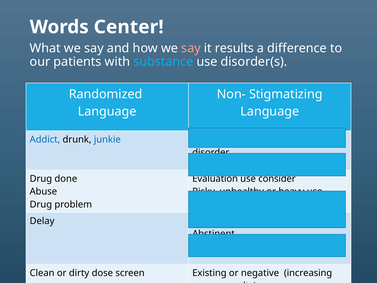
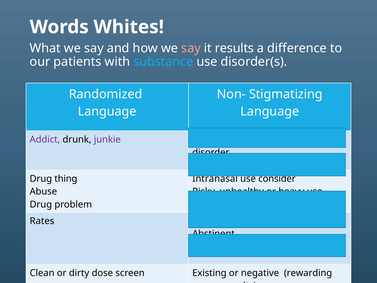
Center: Center -> Whites (129, 27)
Addict colour: blue -> purple (45, 140)
junkie colour: blue -> purple (107, 140)
done: done -> thing (66, 179)
Evaluation: Evaluation -> Intranasal (215, 179)
Delay: Delay -> Rates (42, 221)
increasing: increasing -> rewarding (308, 273)
